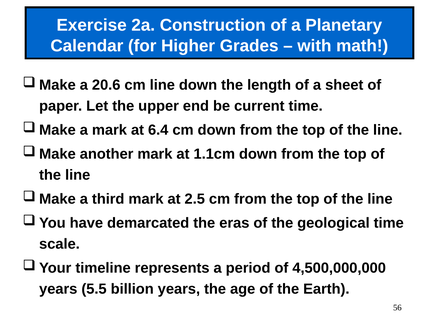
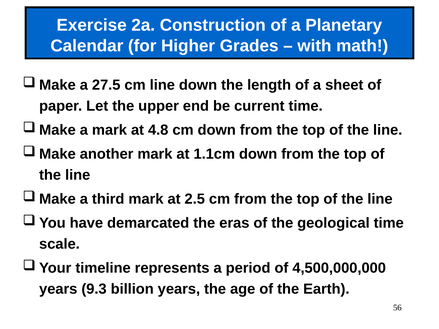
20.6: 20.6 -> 27.5 (106, 85)
6.4: 6.4 -> 4.8 (158, 130)
5.5: 5.5 -> 9.3 (94, 289)
